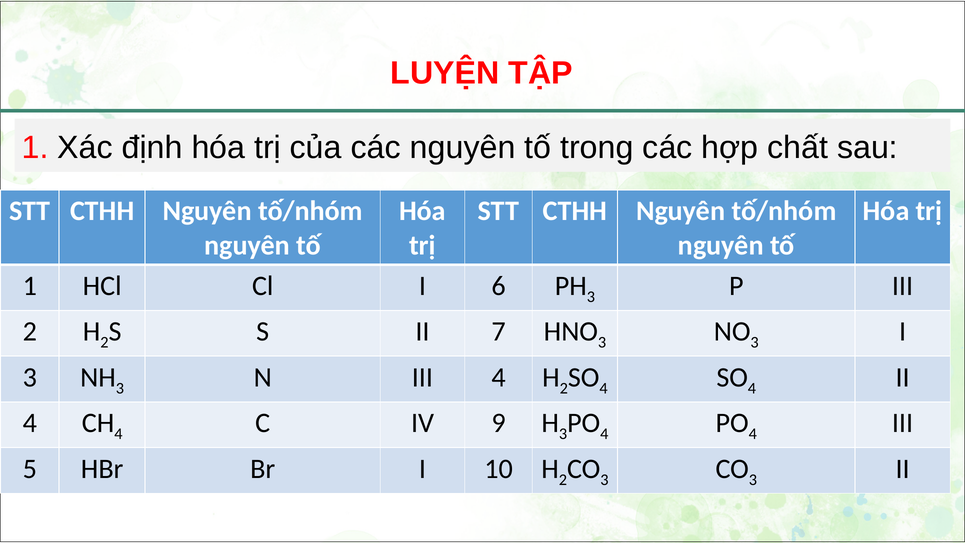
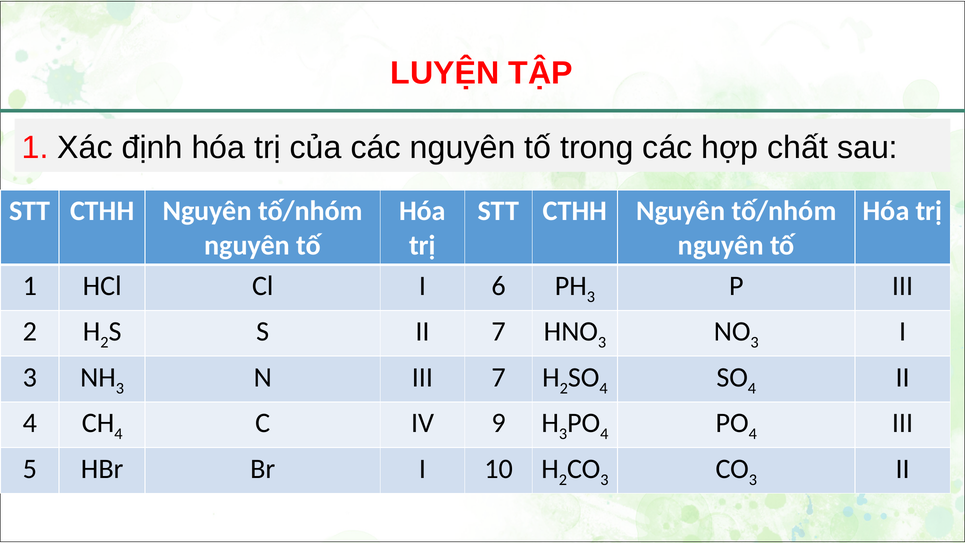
III 4: 4 -> 7 (498, 377)
